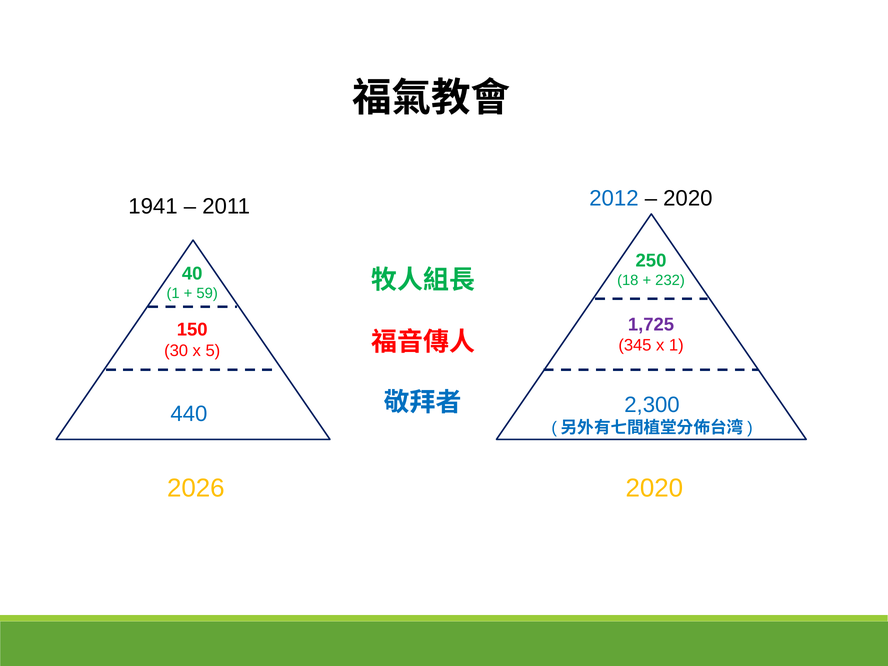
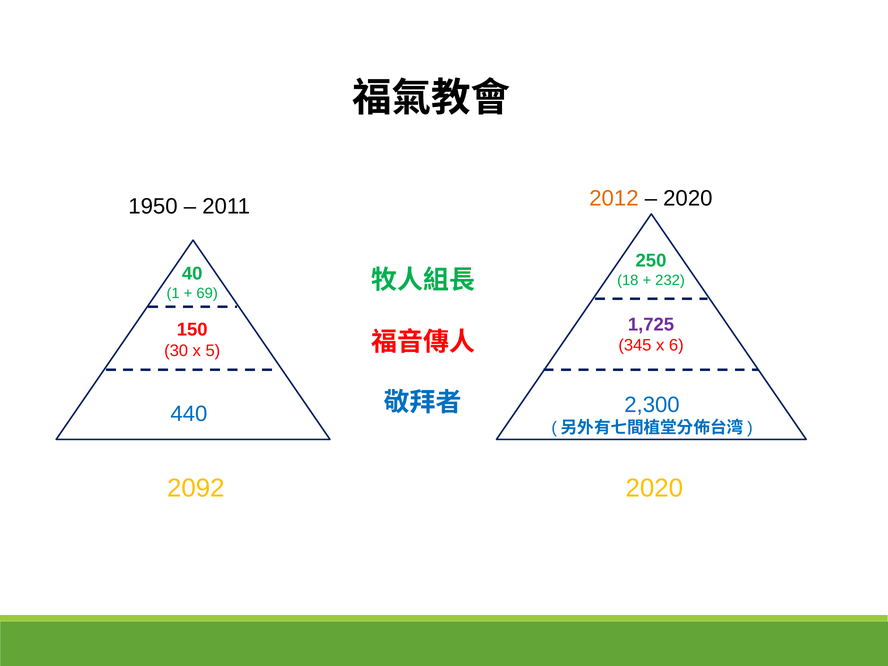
1941: 1941 -> 1950 (153, 207)
2012 colour: blue -> orange (614, 199)
59: 59 -> 69 (207, 294)
x 1: 1 -> 6 (676, 345)
2026: 2026 -> 2092 (196, 488)
